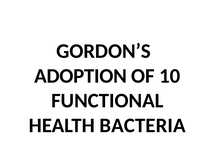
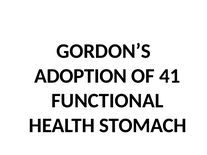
10: 10 -> 41 (170, 76)
BACTERIA: BACTERIA -> STOMACH (143, 126)
